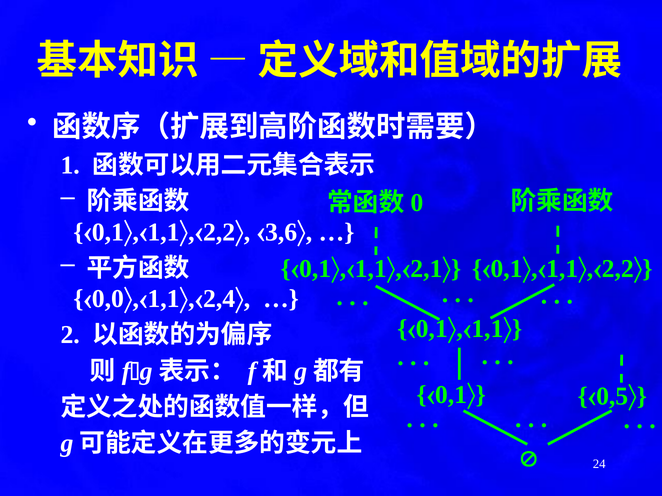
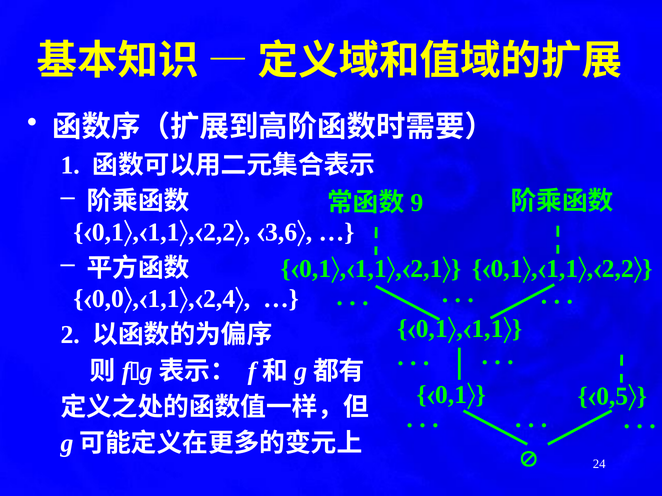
0: 0 -> 9 (417, 203)
